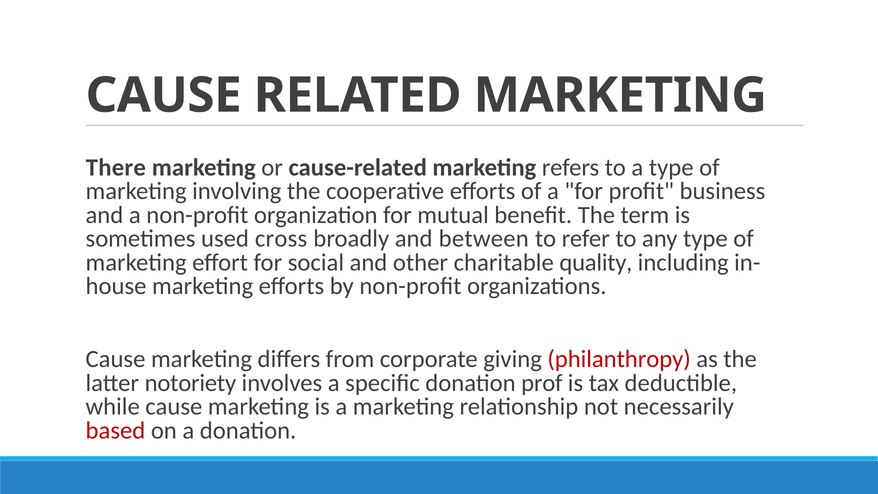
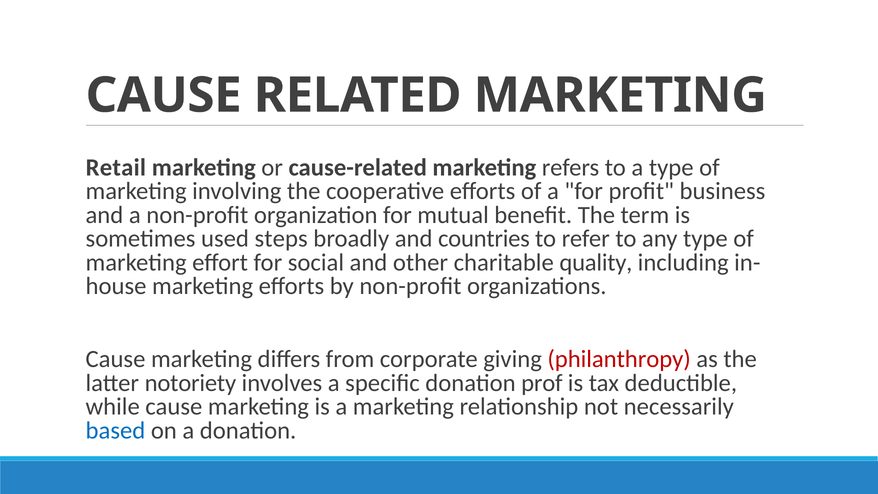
There: There -> Retail (116, 168)
cross: cross -> steps (281, 239)
between: between -> countries (484, 239)
based colour: red -> blue (115, 430)
